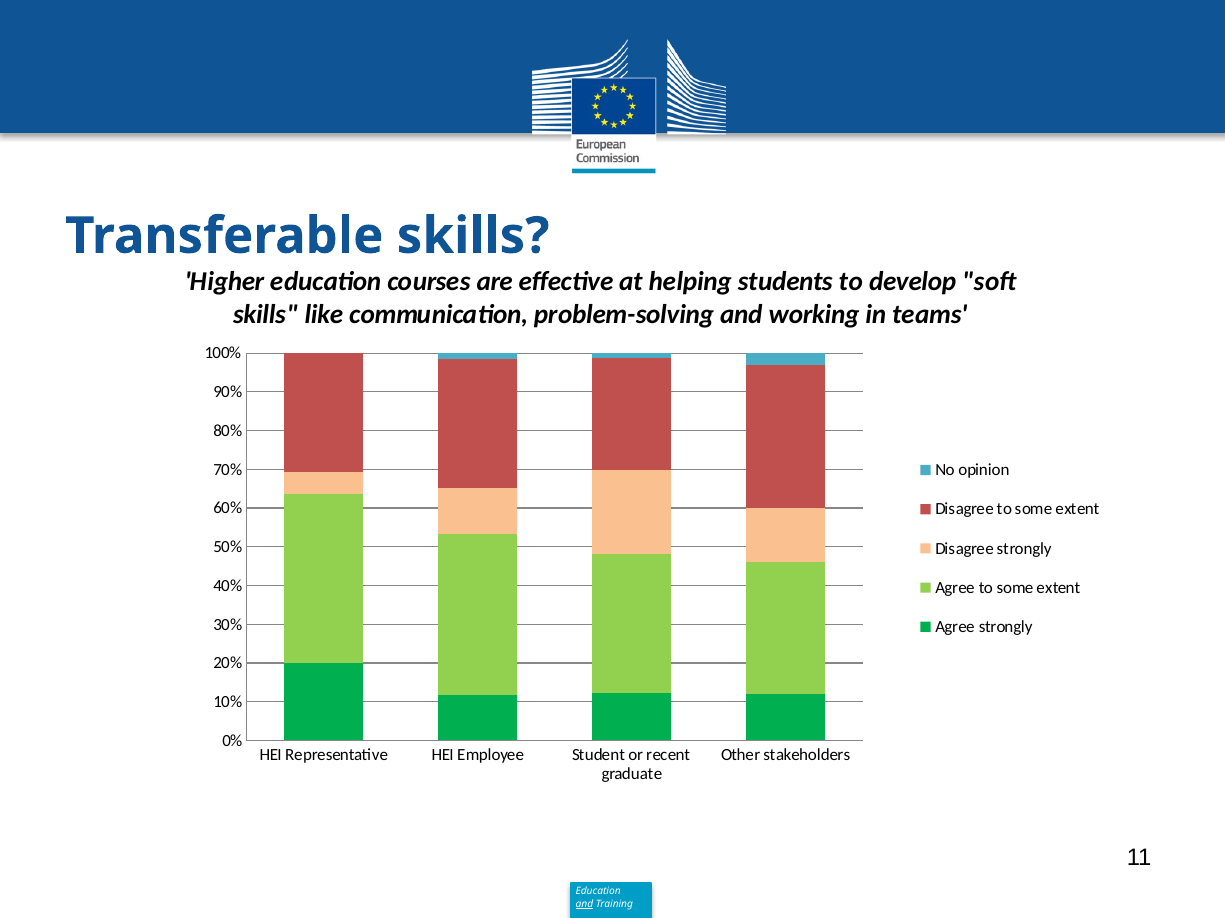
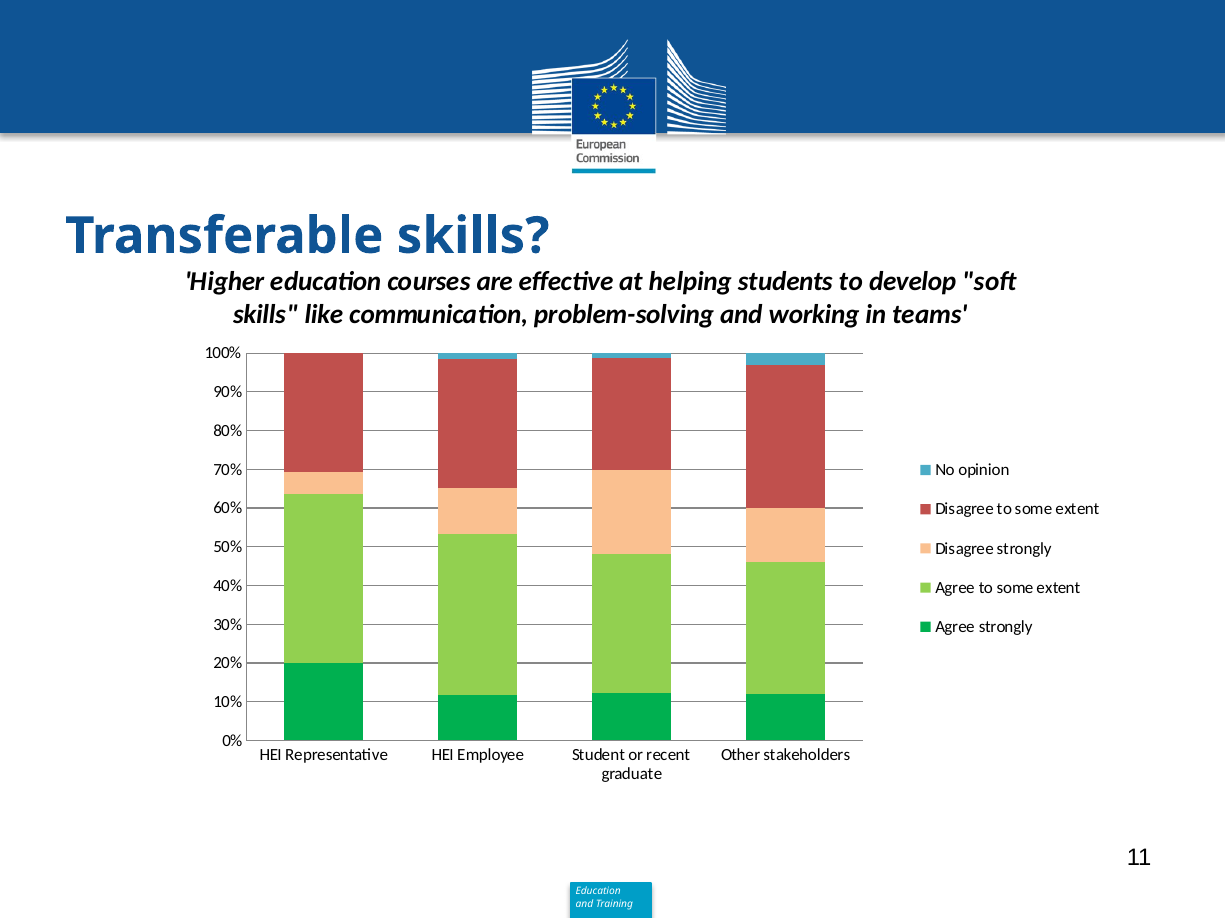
and underline: present -> none (584, 904)
